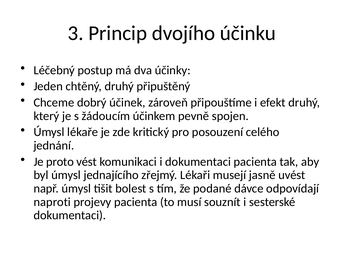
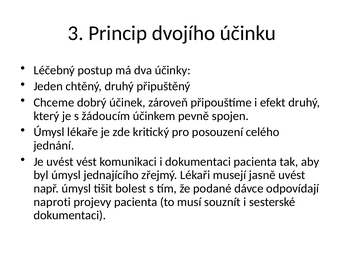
Je proto: proto -> uvést (60, 162)
